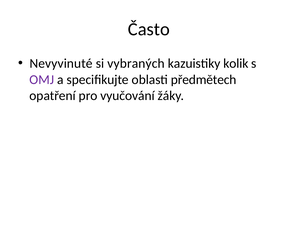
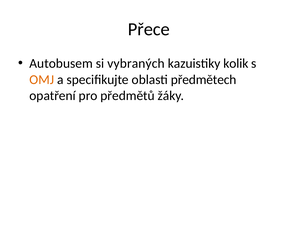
Často: Často -> Přece (149, 29)
Nevyvinuté: Nevyvinuté -> Autobusem (61, 63)
OMJ colour: purple -> orange (42, 79)
vyučování: vyučování -> předmětů (128, 96)
